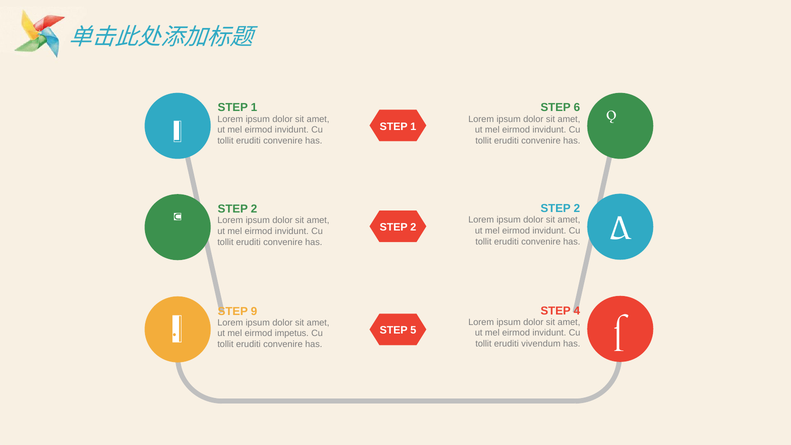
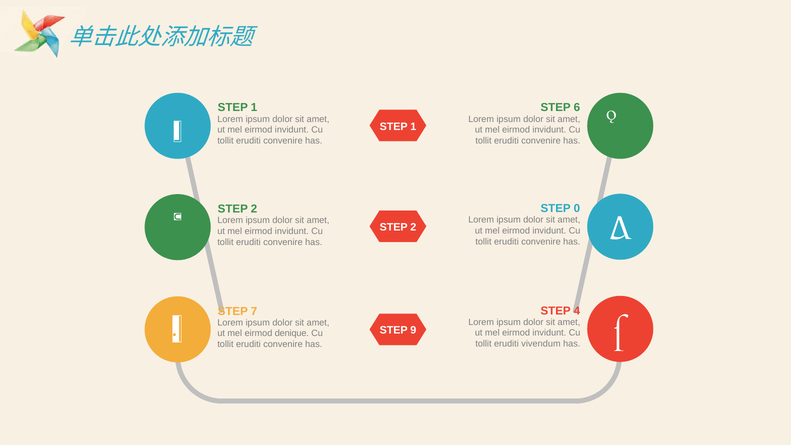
2: 2 -> 0 (577, 208)
9: 9 -> 7 (254, 311)
5: 5 -> 9 (413, 330)
impetus: impetus -> denique (292, 333)
